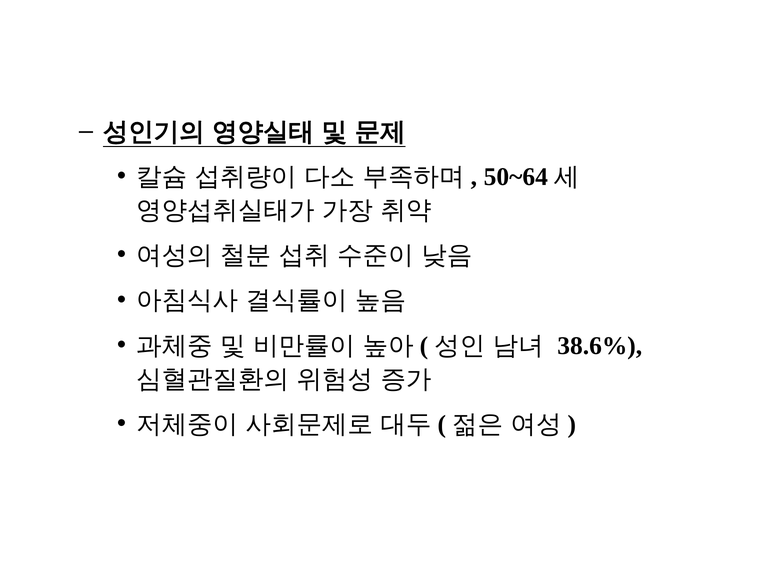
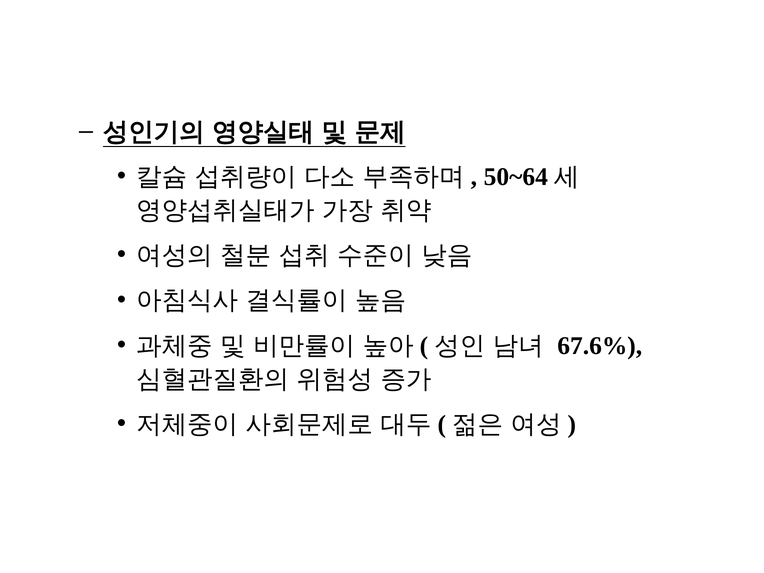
38.6%: 38.6% -> 67.6% (600, 346)
